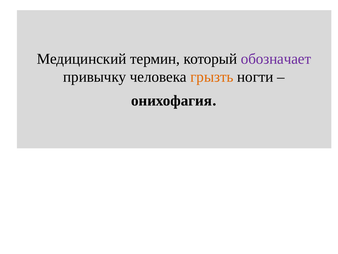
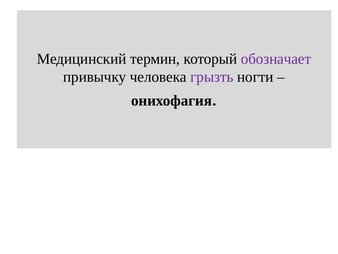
грызть colour: orange -> purple (212, 77)
